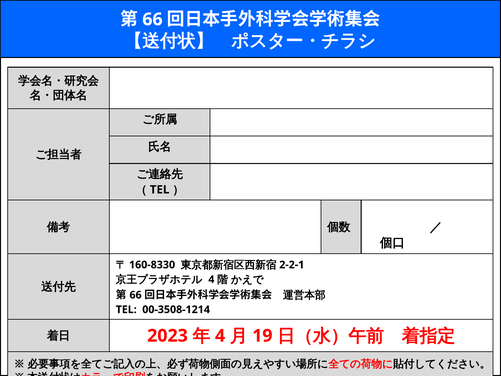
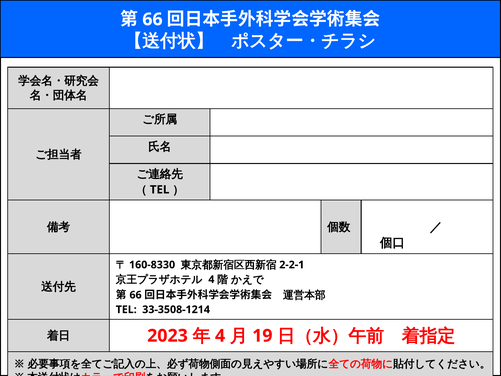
00-3508-1214: 00-3508-1214 -> 33-3508-1214 (176, 309)
